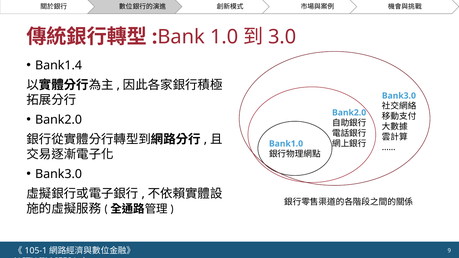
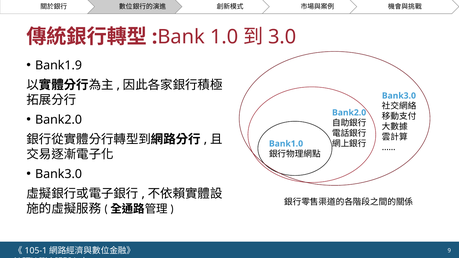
Bank1.4: Bank1.4 -> Bank1.9 (59, 66)
